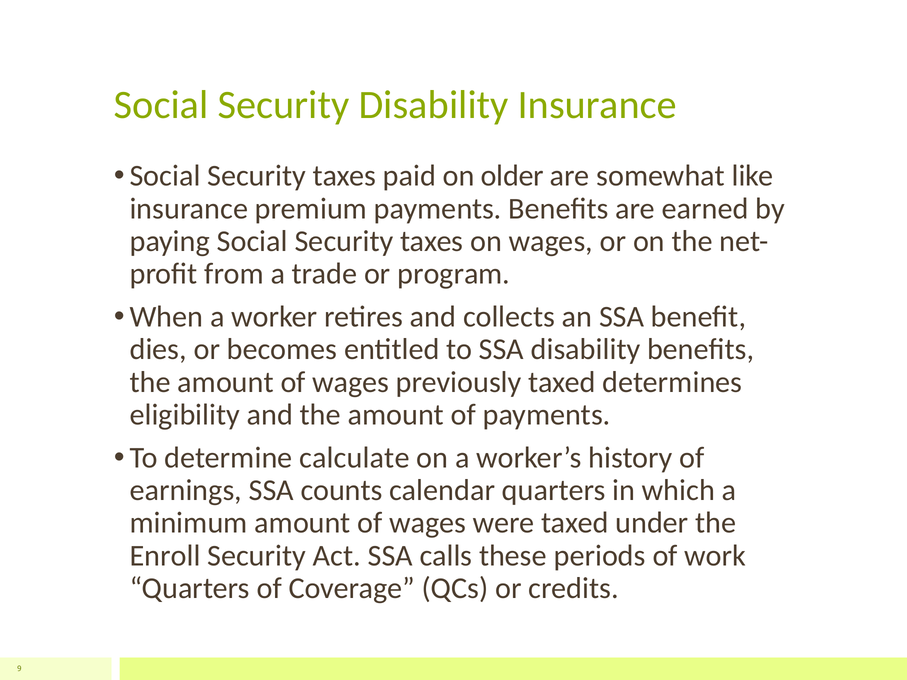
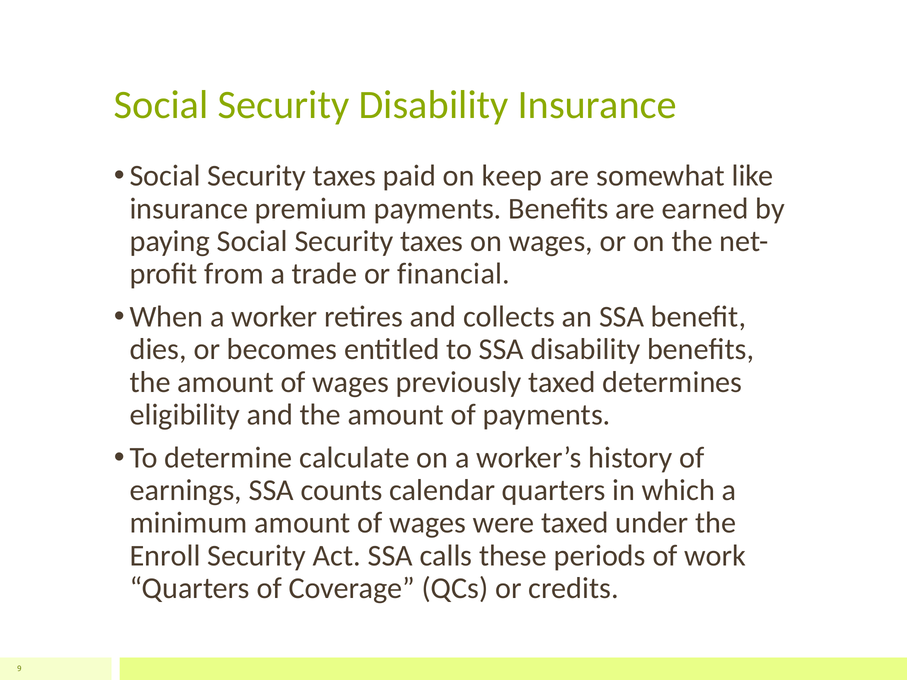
older: older -> keep (512, 176)
program: program -> financial (454, 274)
